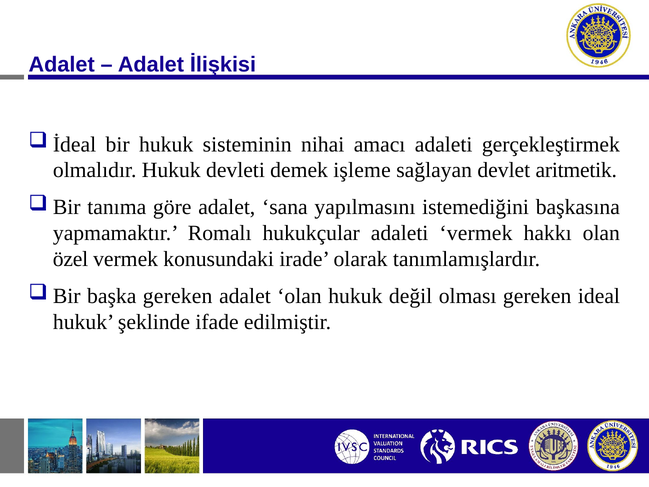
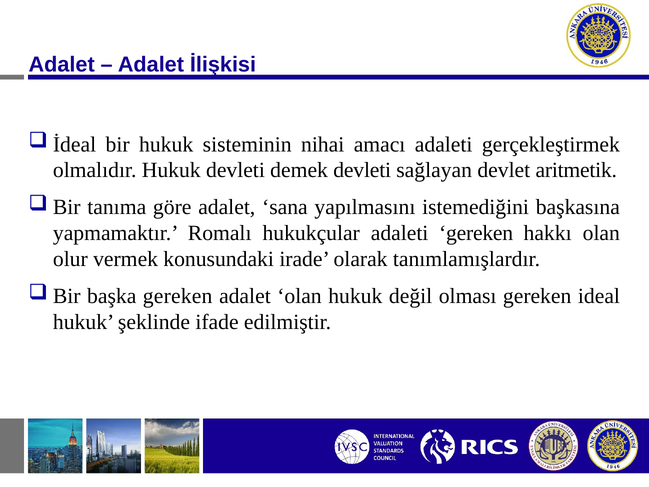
demek işleme: işleme -> devleti (362, 170)
adaleti vermek: vermek -> gereken (476, 233)
özel: özel -> olur (70, 259)
